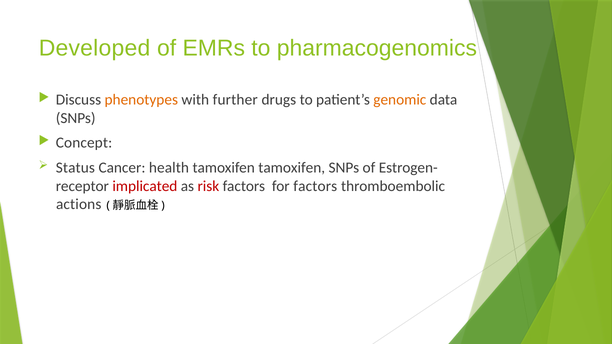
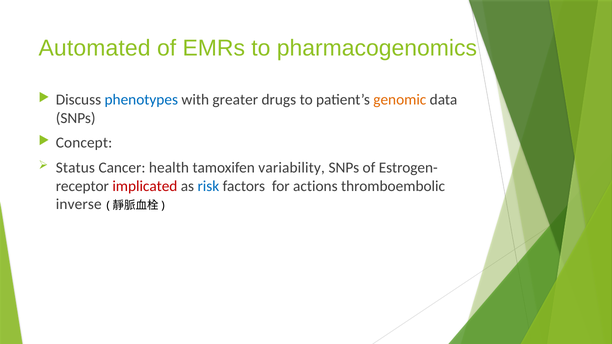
Developed: Developed -> Automated (95, 48)
phenotypes colour: orange -> blue (141, 100)
further: further -> greater (235, 100)
tamoxifen tamoxifen: tamoxifen -> variability (292, 168)
risk colour: red -> blue (208, 186)
for factors: factors -> actions (315, 186)
actions: actions -> inverse (79, 204)
